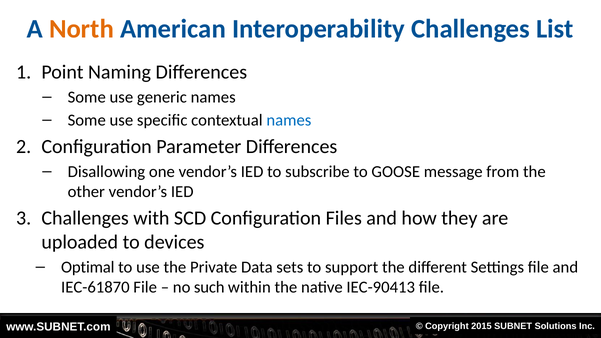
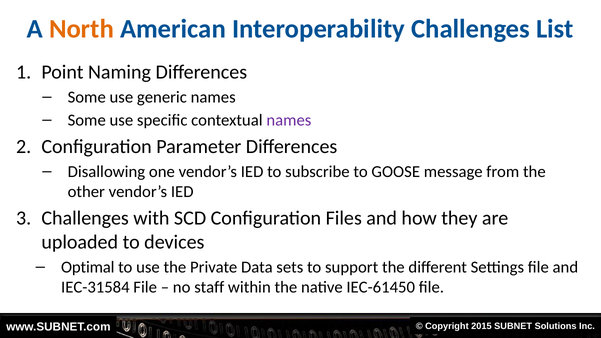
names colour: blue -> purple (289, 120)
IEC-61870: IEC-61870 -> IEC-31584 (95, 287)
such: such -> staff (209, 287)
IEC-90413: IEC-90413 -> IEC-61450 (381, 287)
